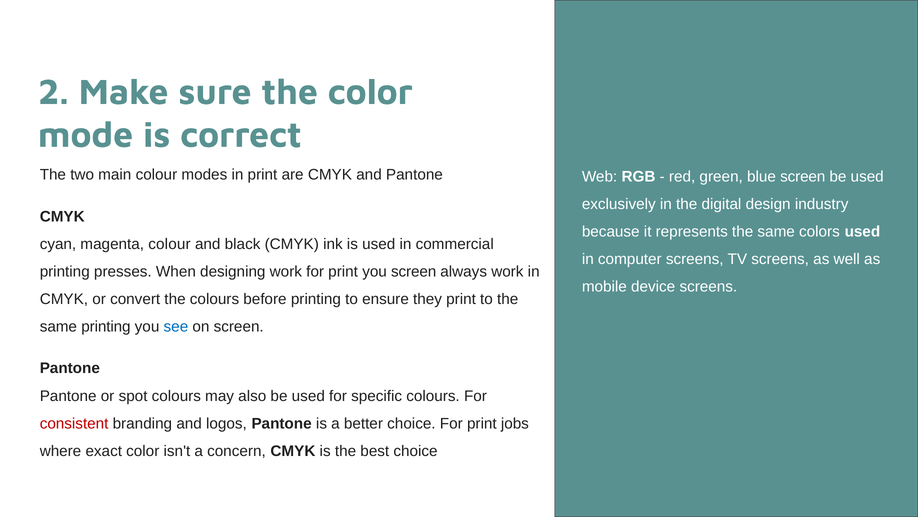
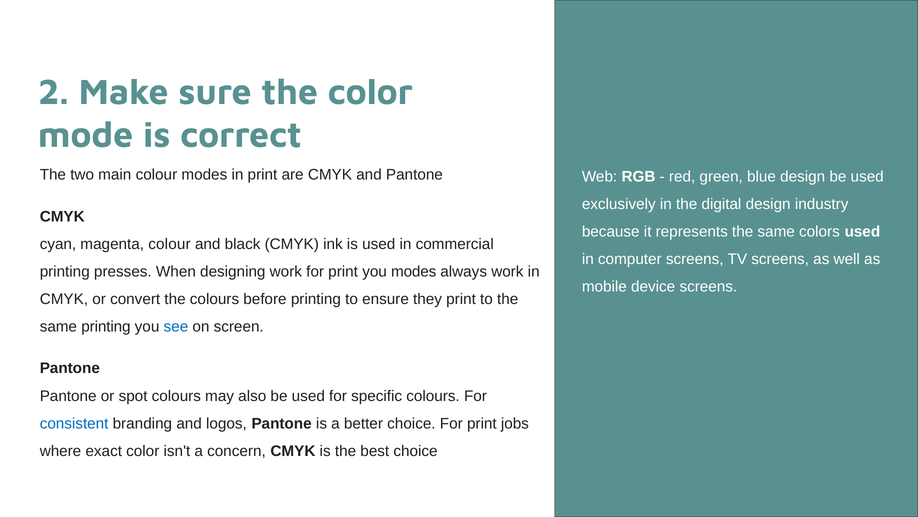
blue screen: screen -> design (803, 176)
you screen: screen -> modes (414, 271)
consistent colour: red -> blue (74, 423)
